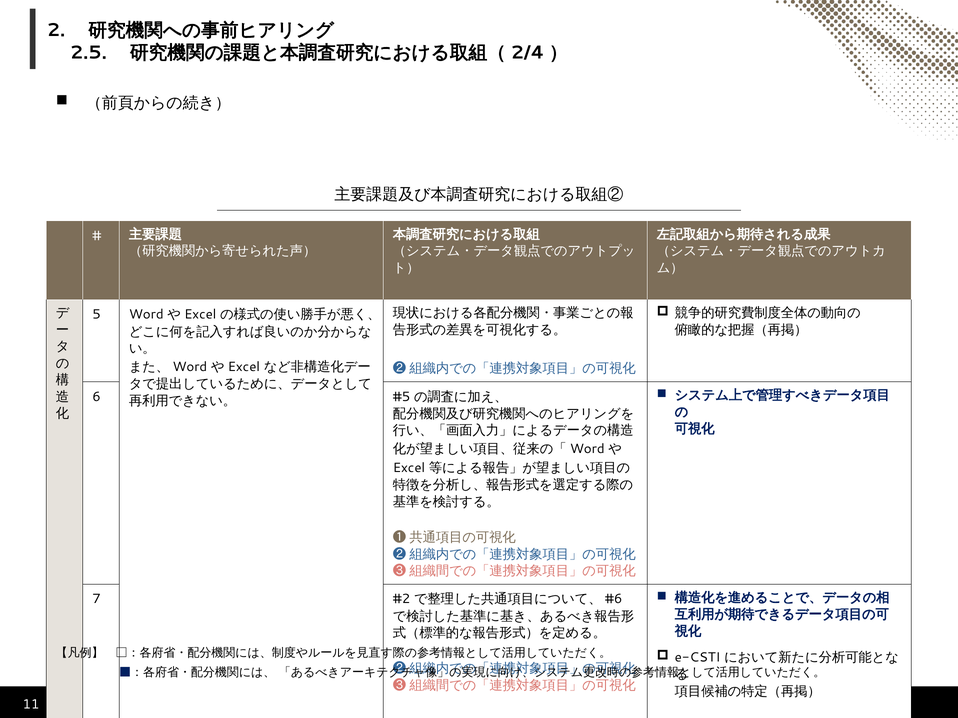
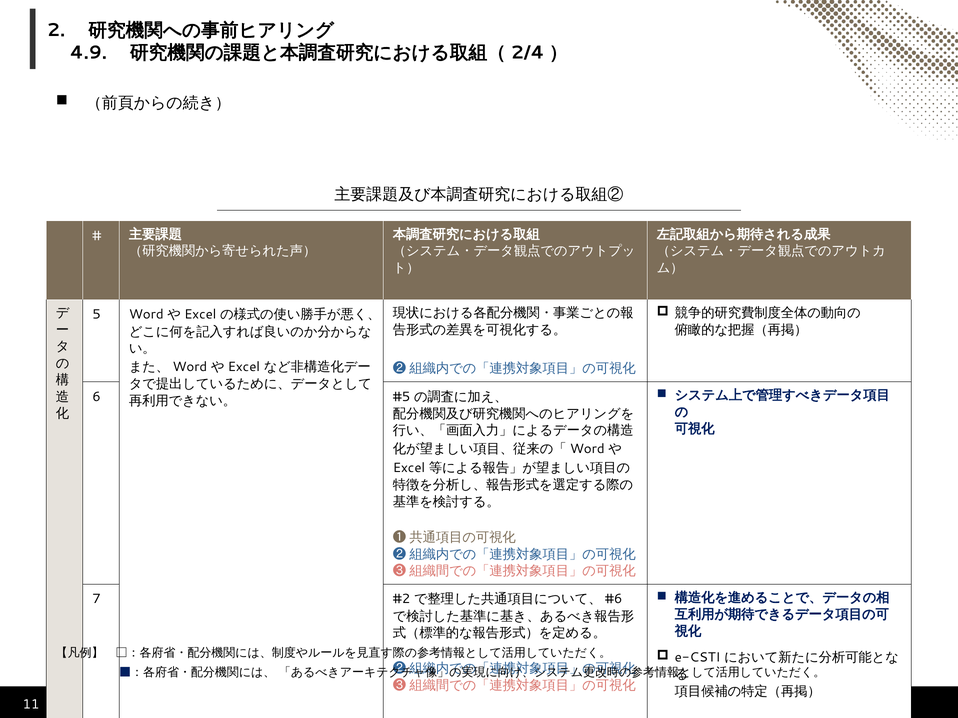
2.5: 2.5 -> 4.9 (88, 52)
